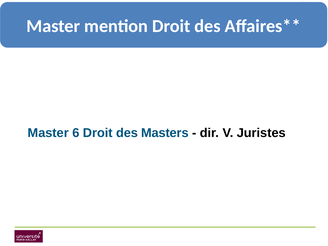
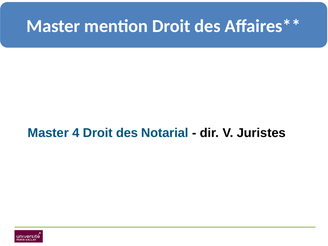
6: 6 -> 4 (76, 133)
Masters: Masters -> Notarial (165, 133)
